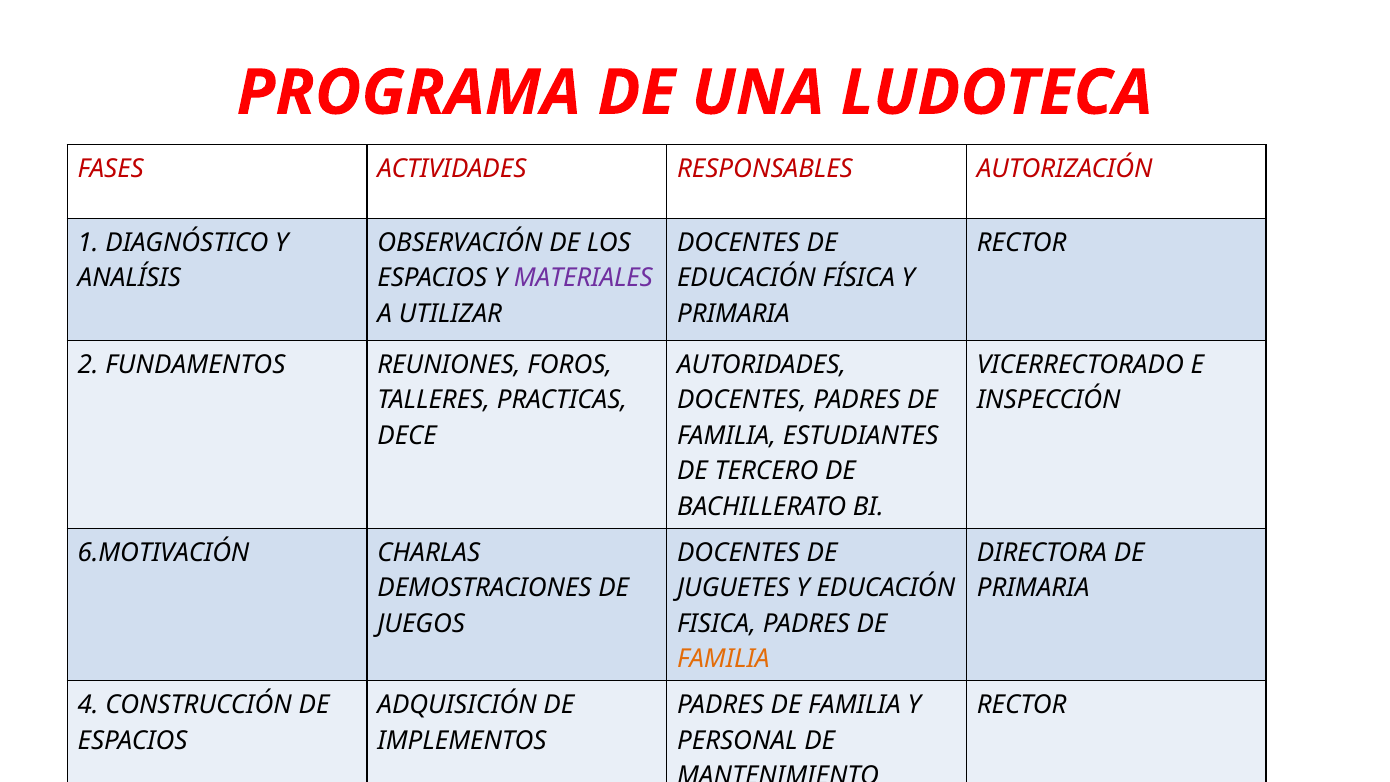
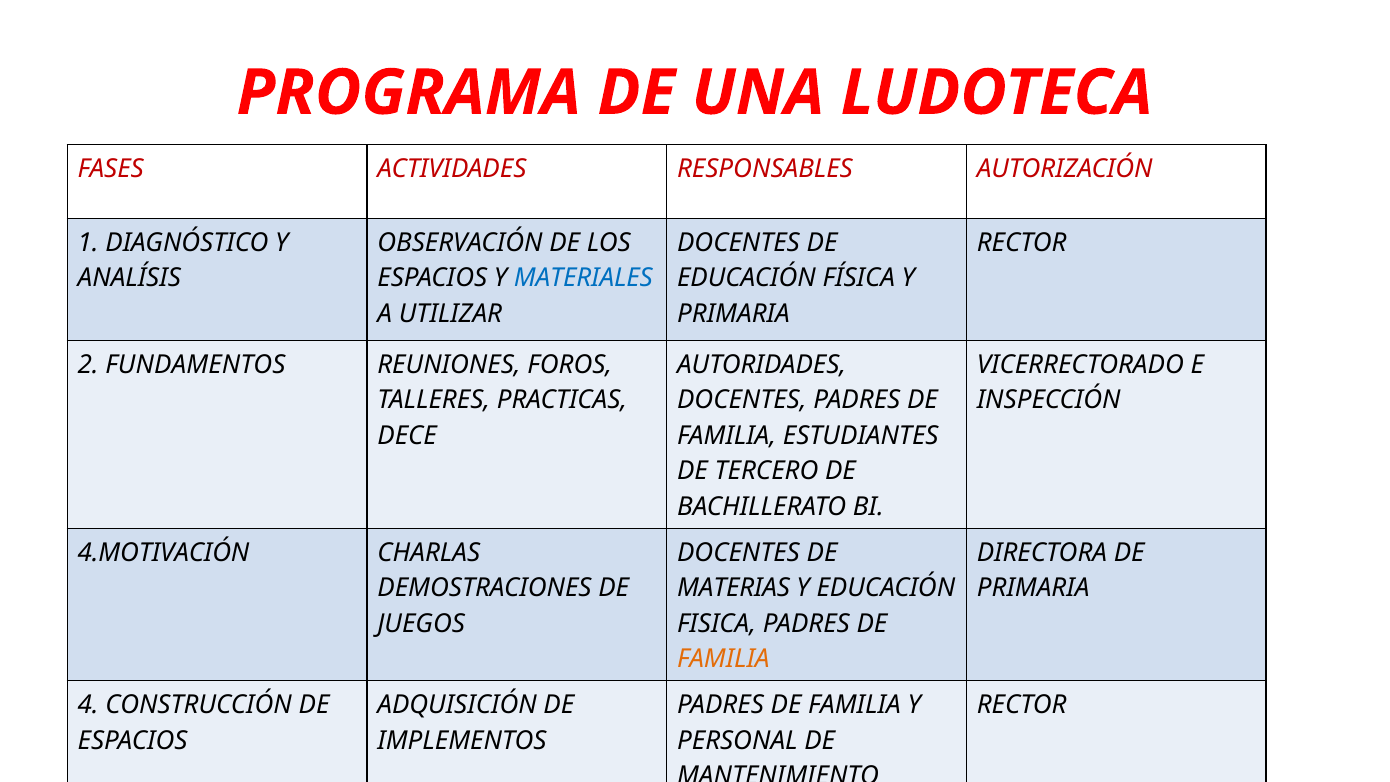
MATERIALES colour: purple -> blue (583, 278)
6.MOTIVACIÓN: 6.MOTIVACIÓN -> 4.MOTIVACIÓN (164, 553)
JUGUETES: JUGUETES -> MATERIAS (734, 588)
